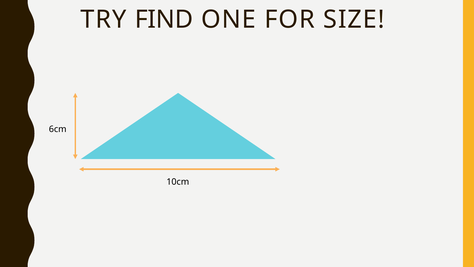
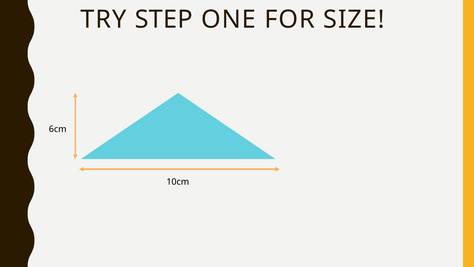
FIND: FIND -> STEP (164, 19)
